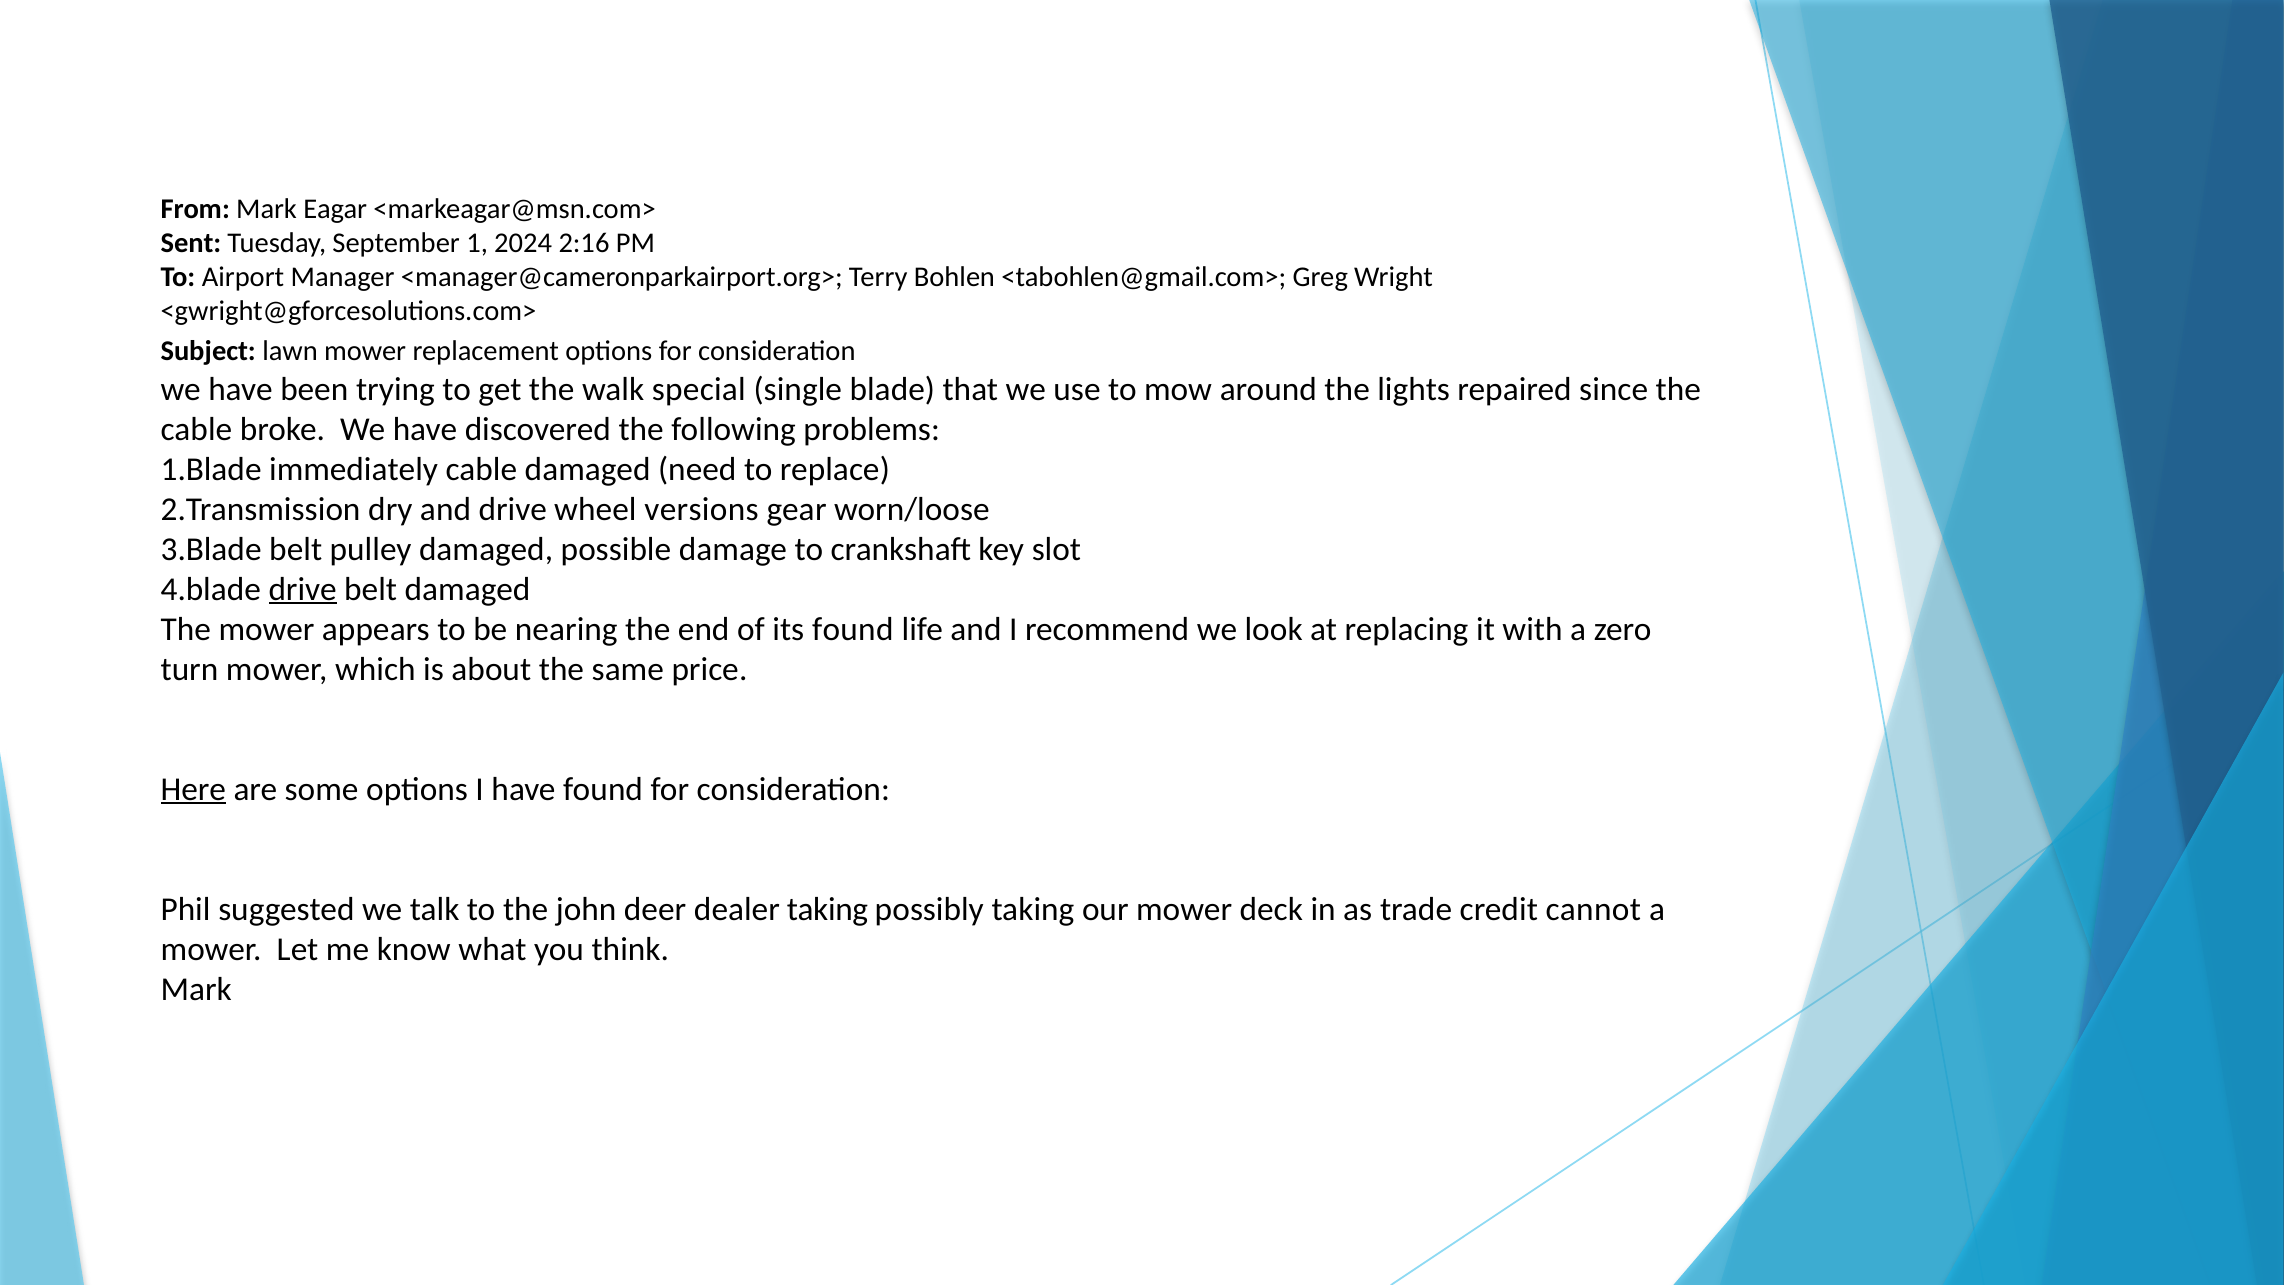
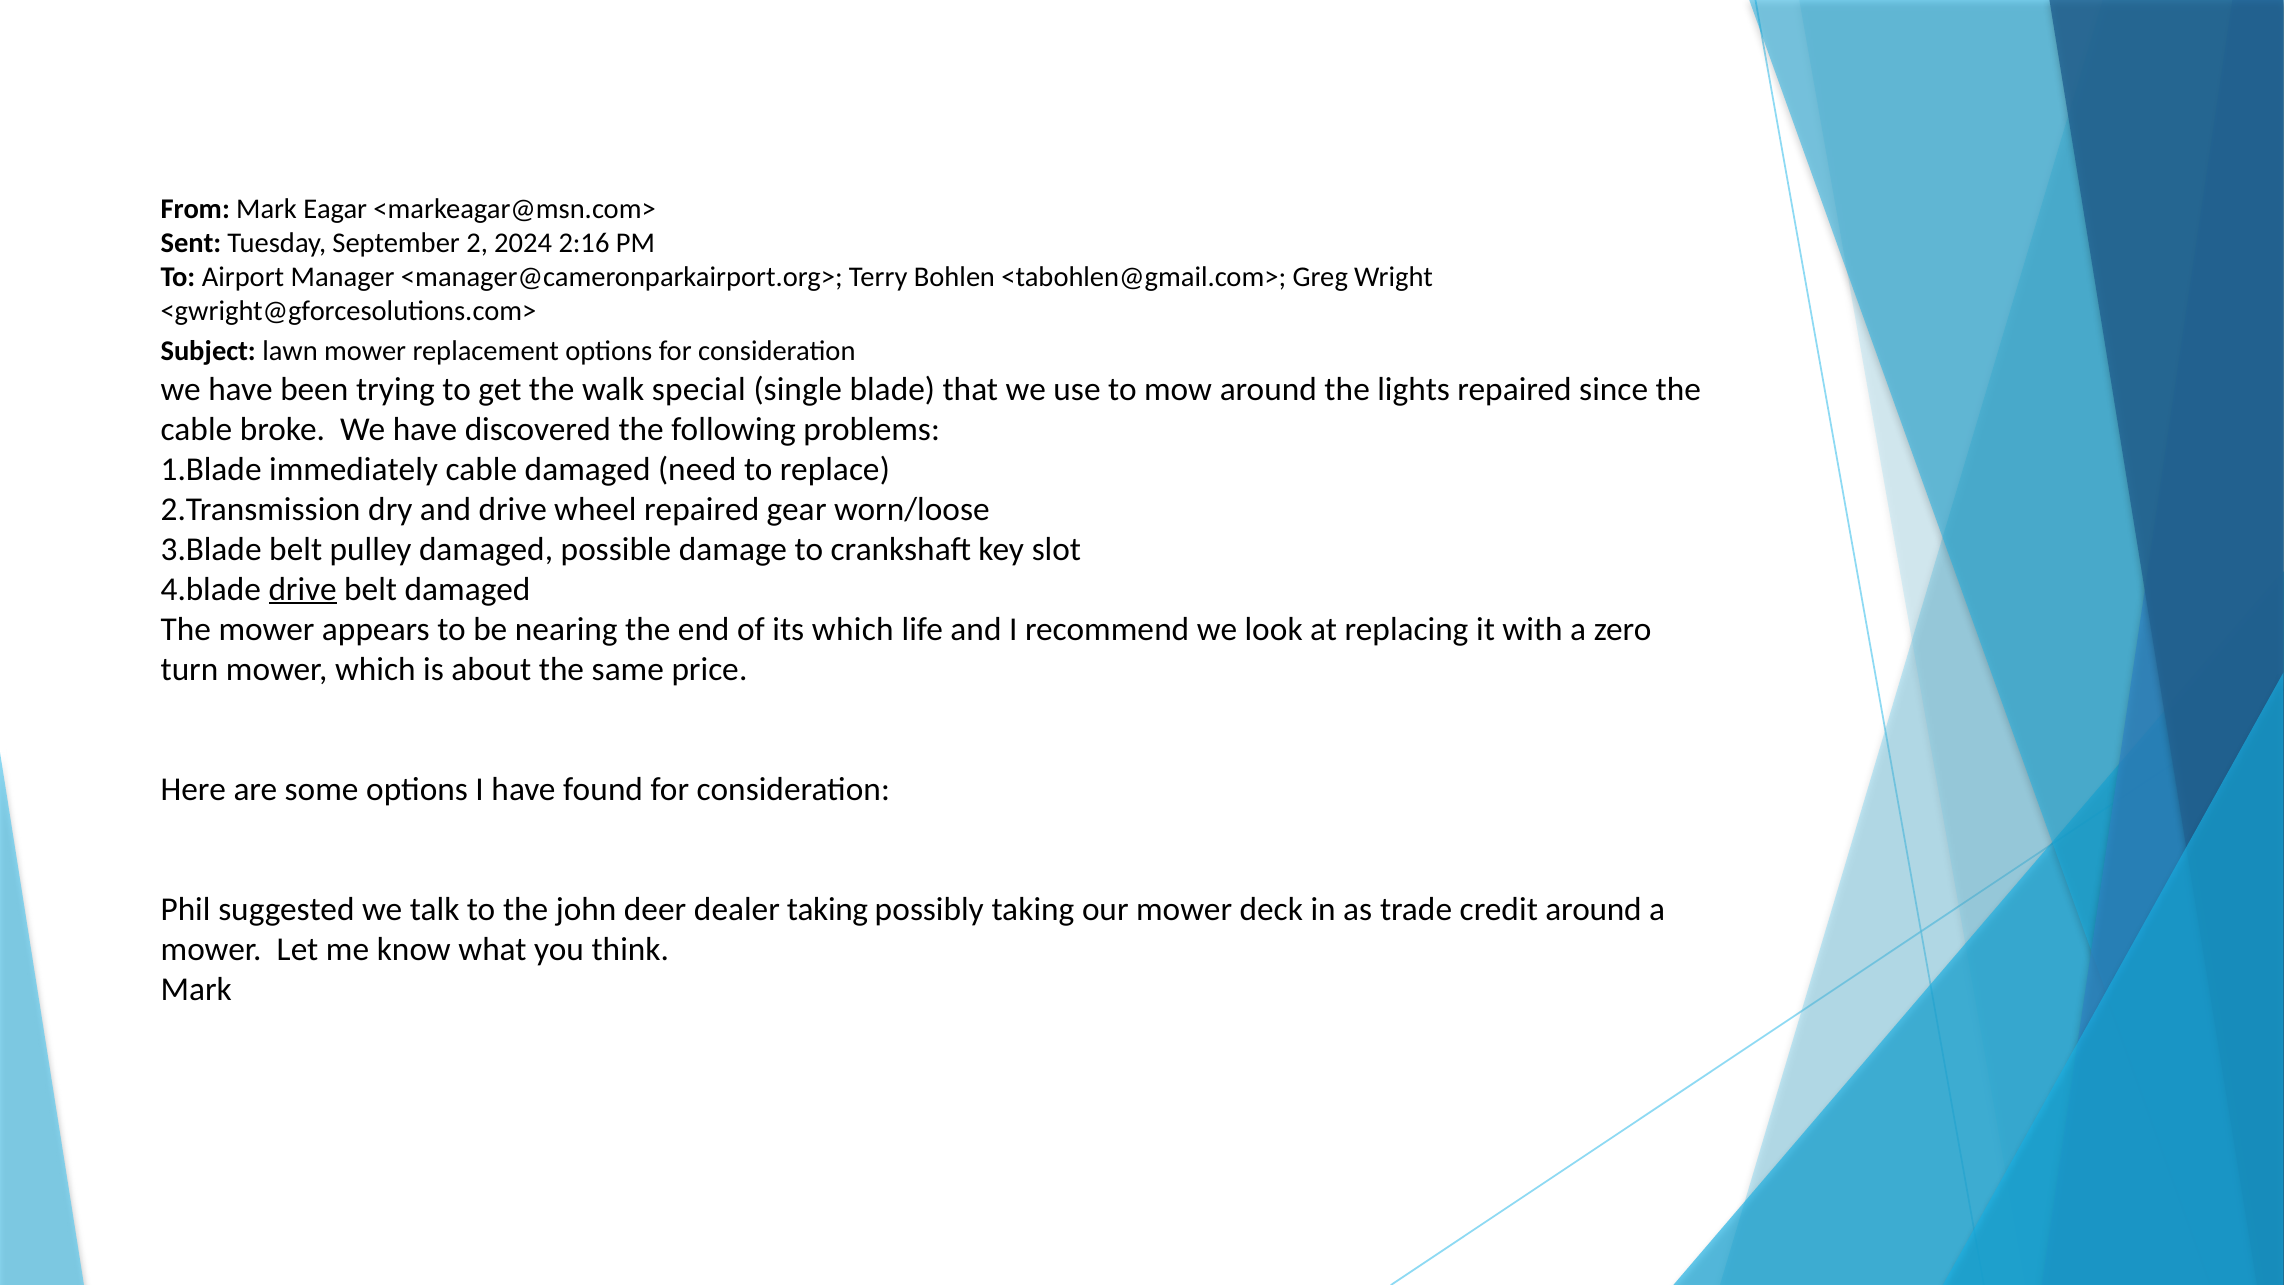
1: 1 -> 2 (477, 243)
wheel versions: versions -> repaired (702, 509)
its found: found -> which (853, 629)
Here underline: present -> none (193, 789)
credit cannot: cannot -> around (1594, 909)
